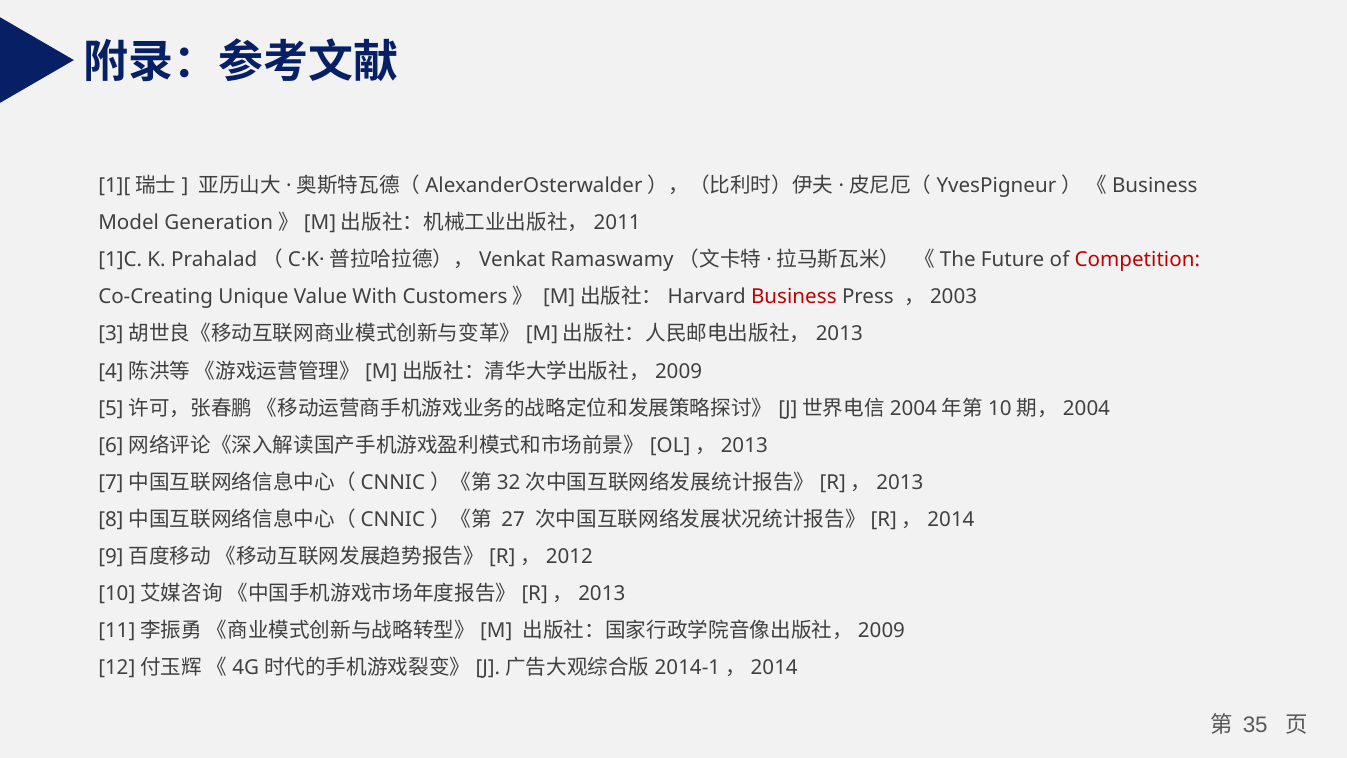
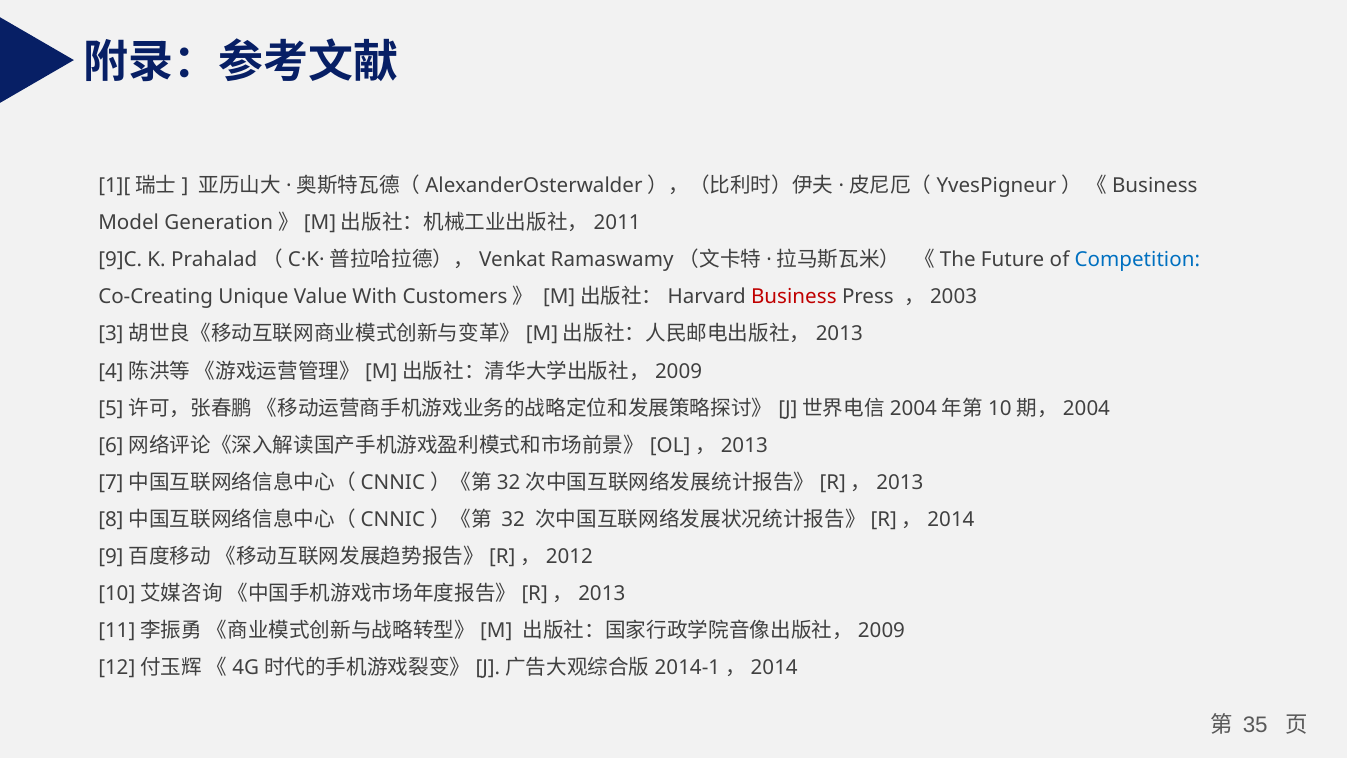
1]C: 1]C -> 9]C (120, 260)
Competition colour: red -> blue (1137, 260)
27: 27 -> 32 (513, 519)
